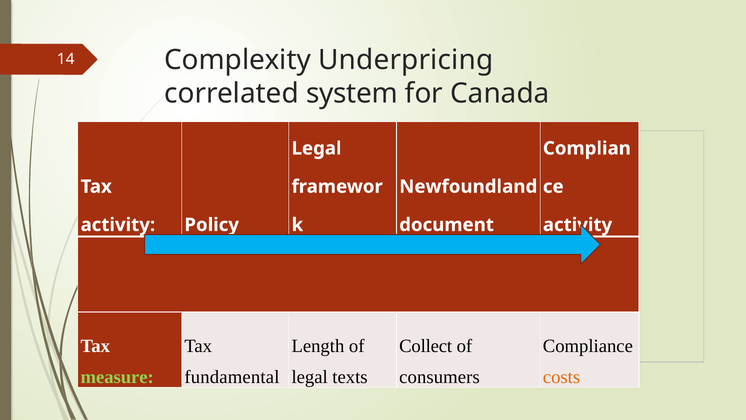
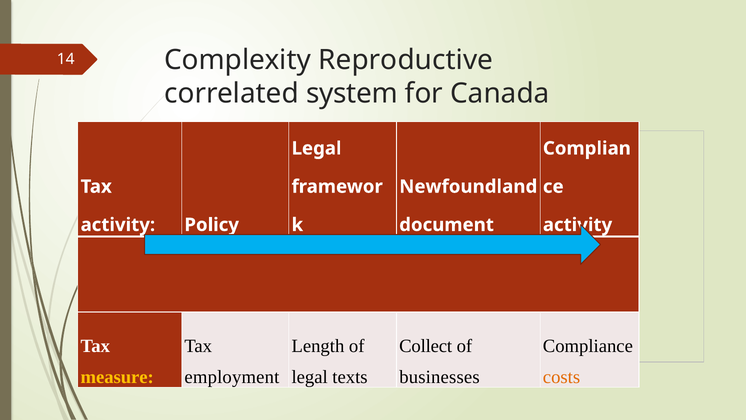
Underpricing: Underpricing -> Reproductive (406, 60)
measure colour: light green -> yellow (117, 377)
fundamental: fundamental -> employment (232, 377)
consumers: consumers -> businesses (439, 377)
